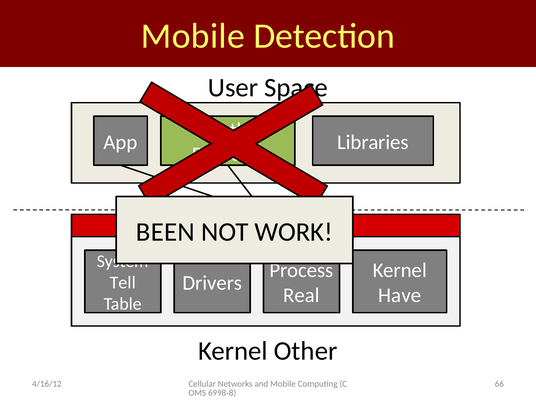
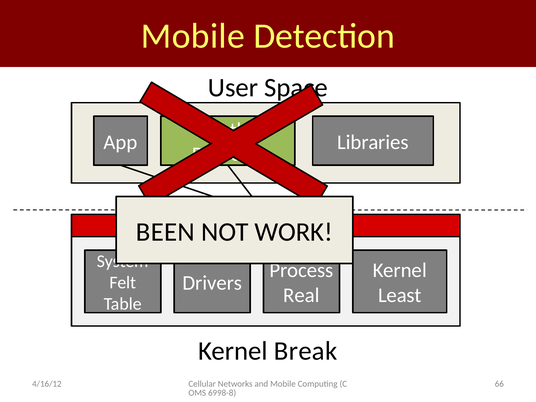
Tell: Tell -> Felt (123, 283)
Have: Have -> Least (400, 295)
Other: Other -> Break (306, 351)
